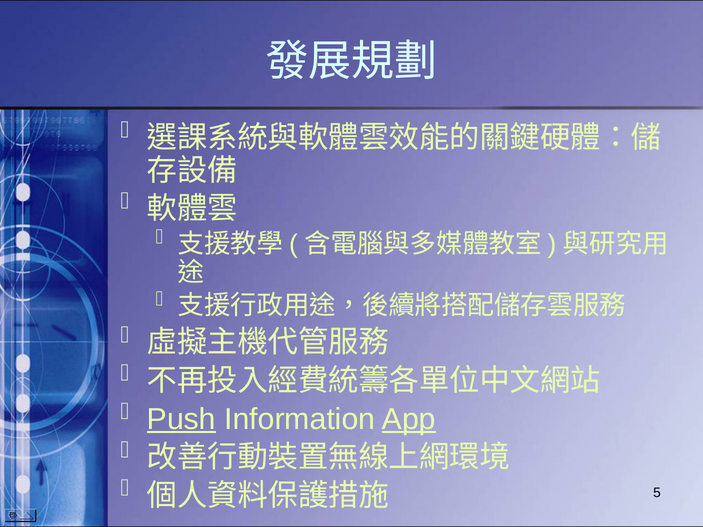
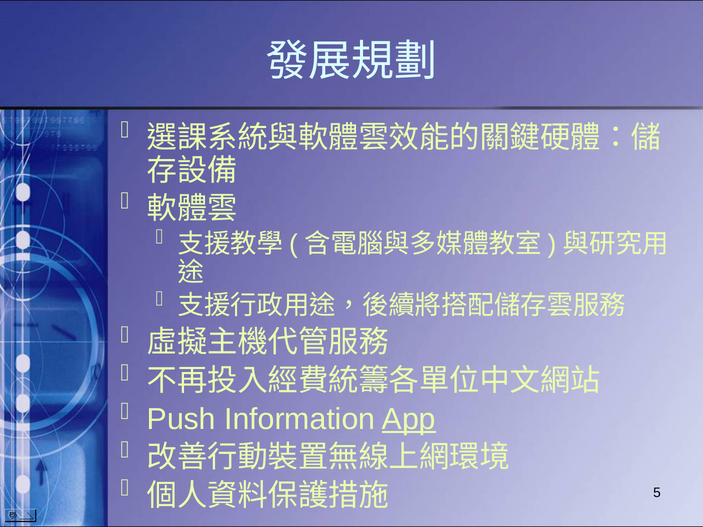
Push underline: present -> none (181, 419)
